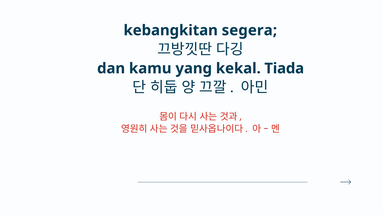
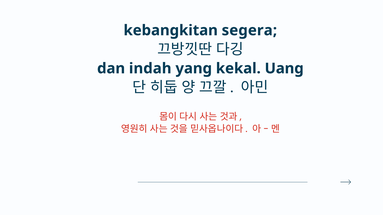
kamu: kamu -> indah (150, 69)
Tiada: Tiada -> Uang (284, 69)
